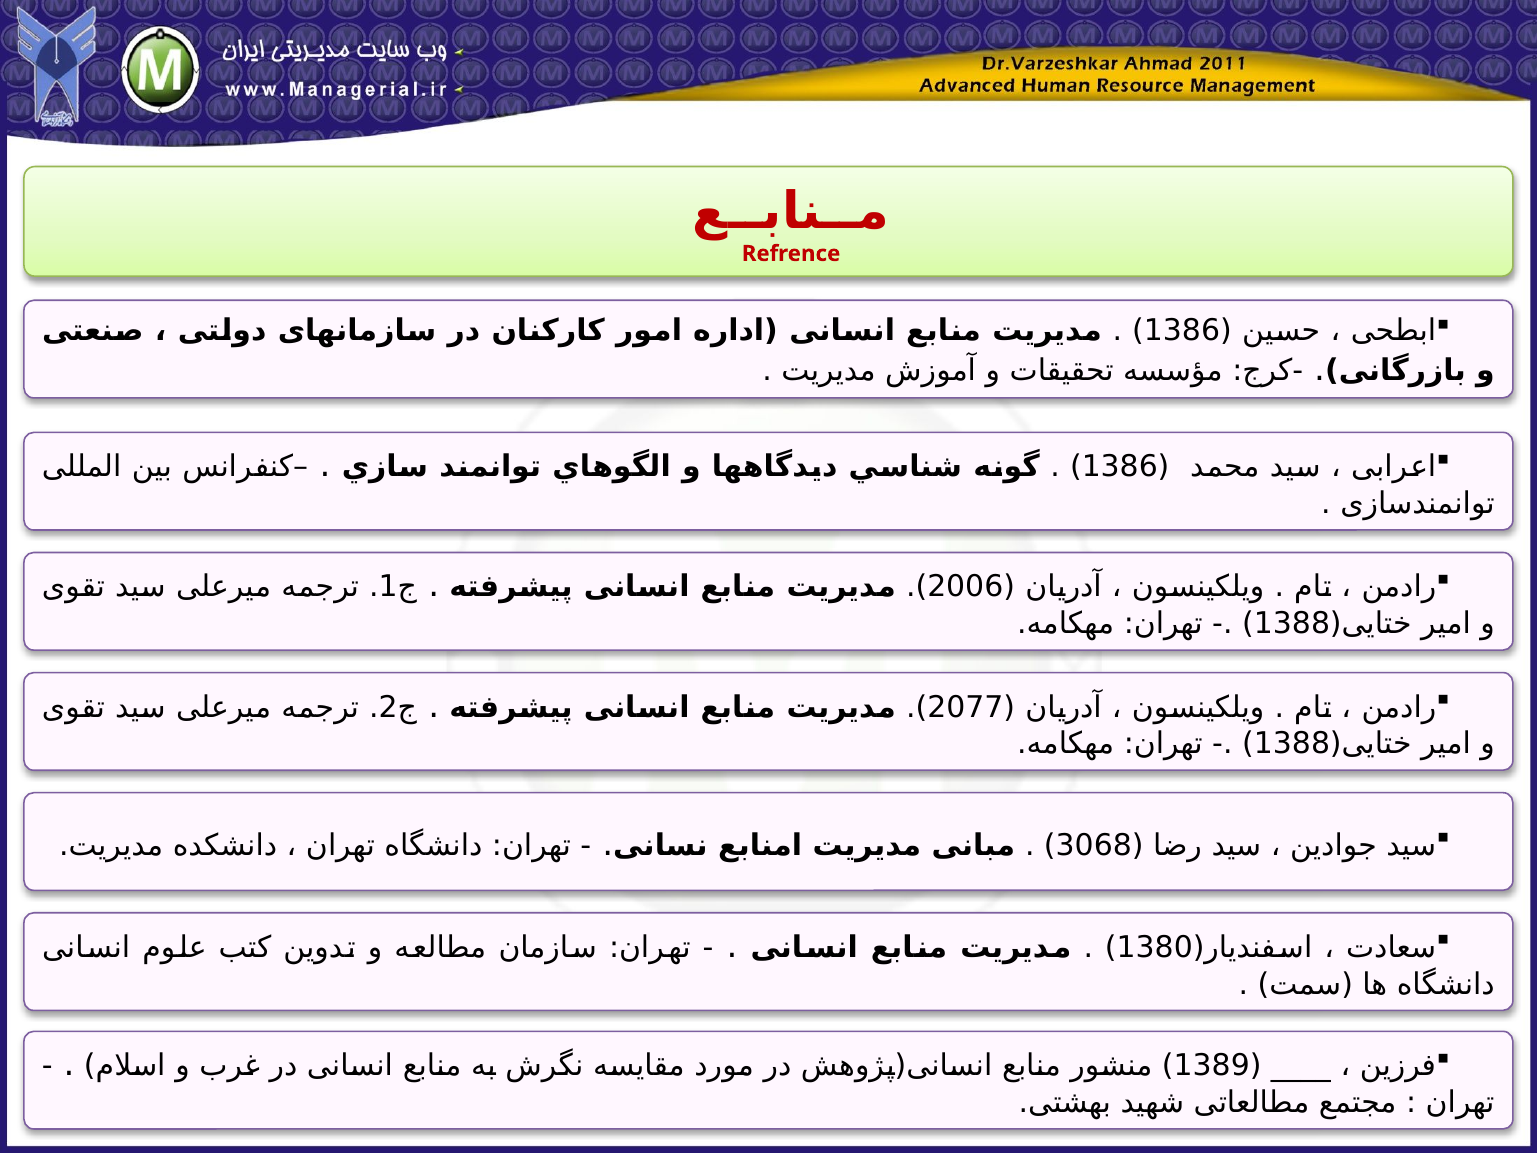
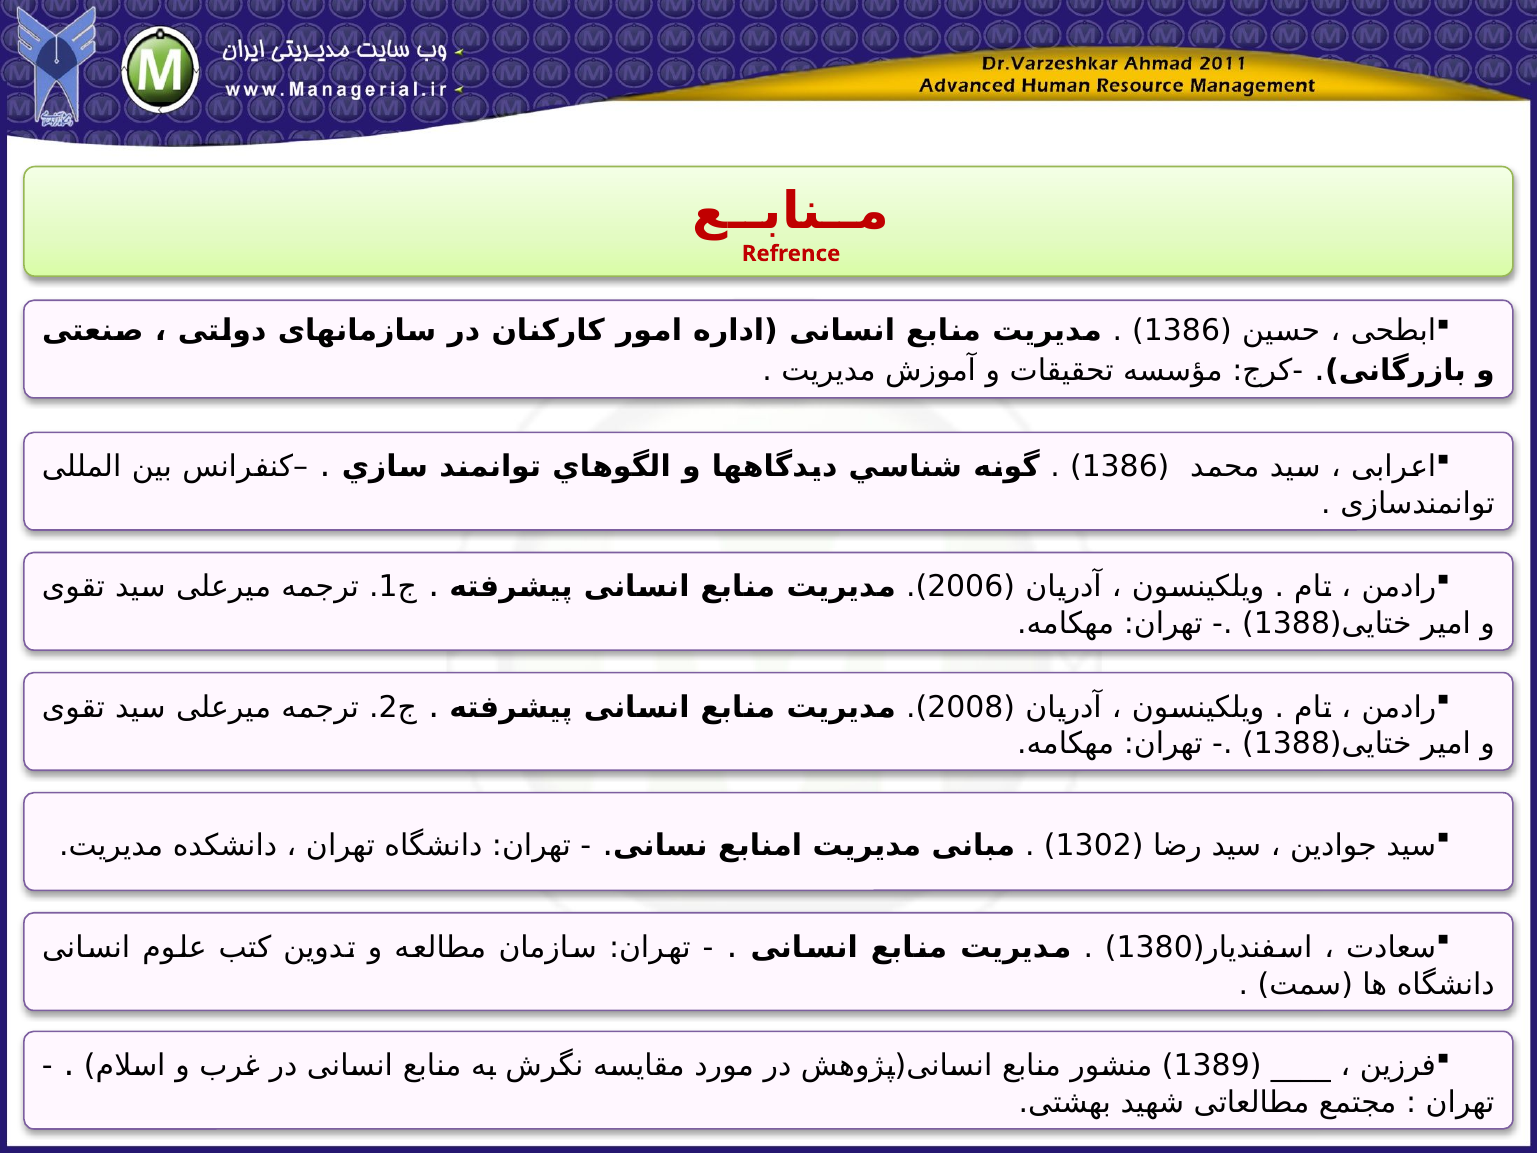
2077: 2077 -> 2008 (965, 707)
3068: 3068 -> 1302 (1094, 845)
